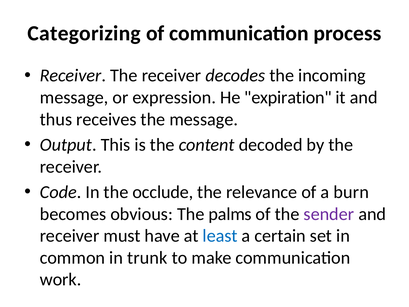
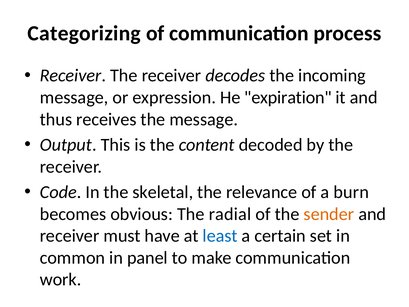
occlude: occlude -> skeletal (163, 192)
palms: palms -> radial (230, 214)
sender colour: purple -> orange (329, 214)
trunk: trunk -> panel (147, 258)
